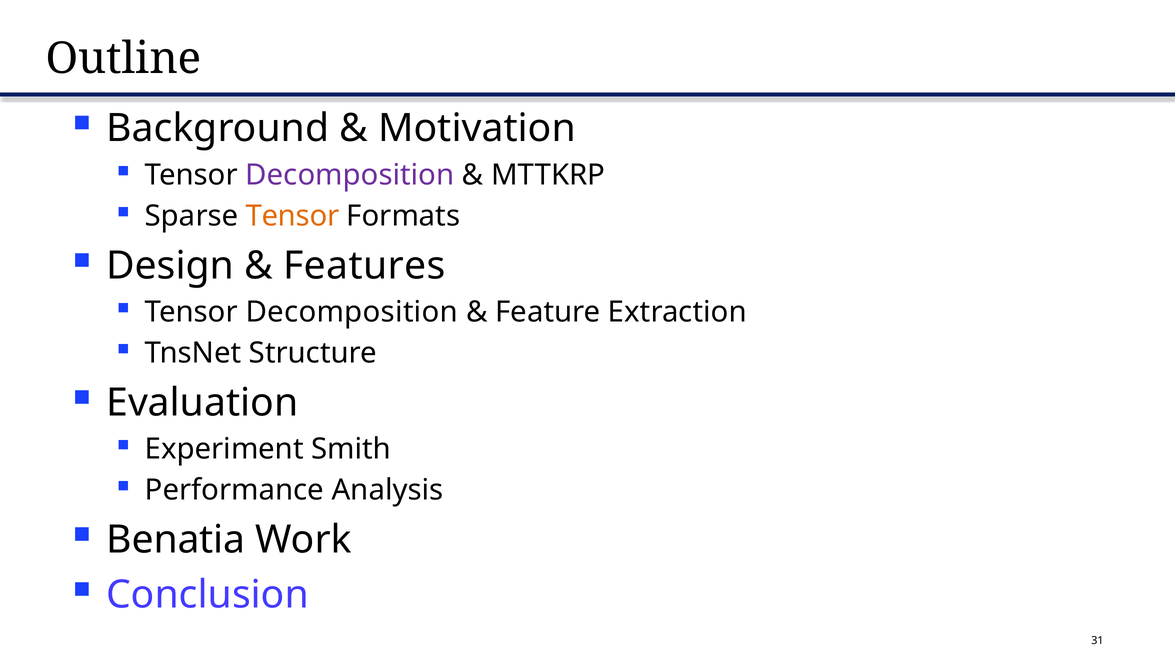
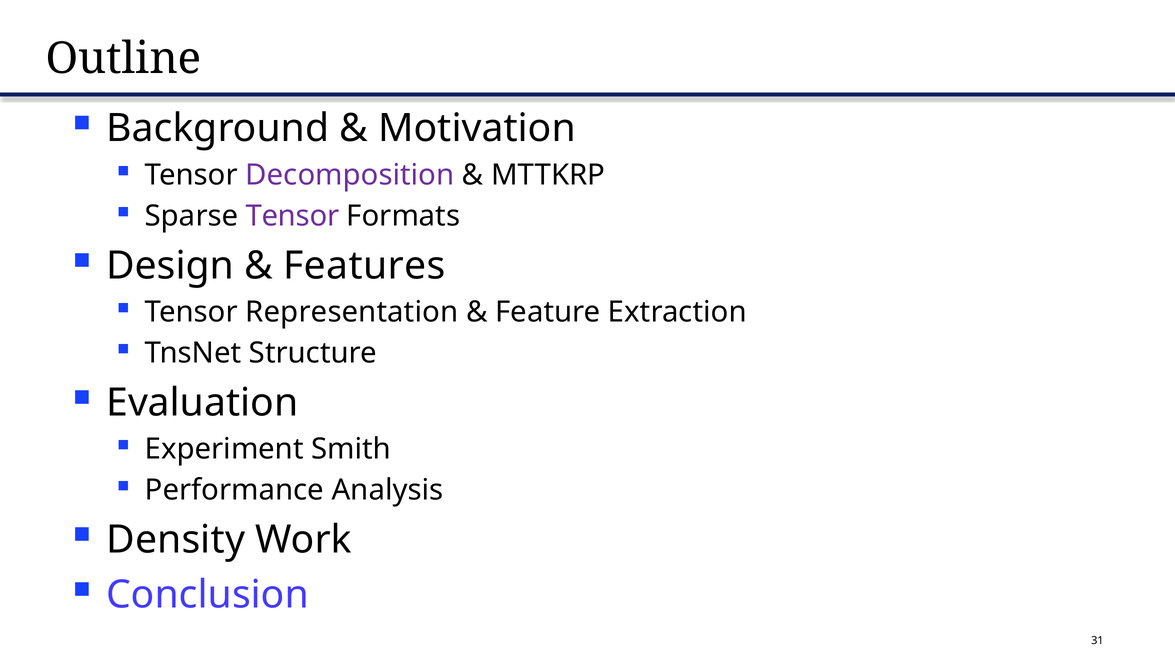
Tensor colour: orange -> purple (292, 216)
Decomposition: Decomposition -> Representation (352, 312)
Benatia: Benatia -> Density (176, 540)
